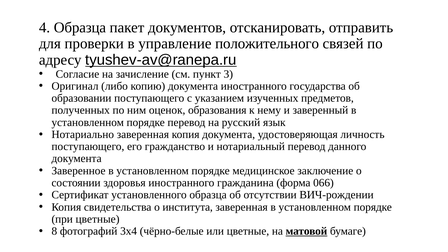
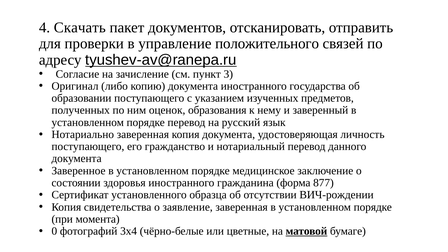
4 Образца: Образца -> Скачать (80, 28)
066: 066 -> 877 (323, 183)
института: института -> заявление (188, 207)
при цветные: цветные -> момента (98, 219)
8: 8 -> 0 (54, 231)
